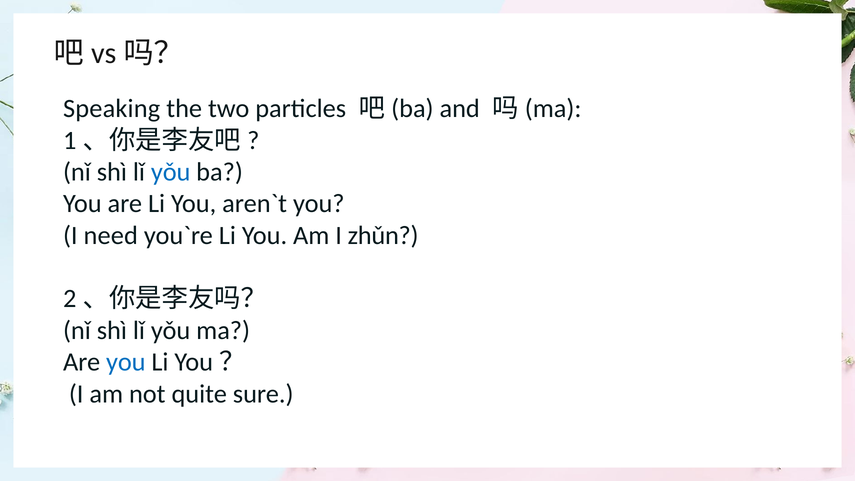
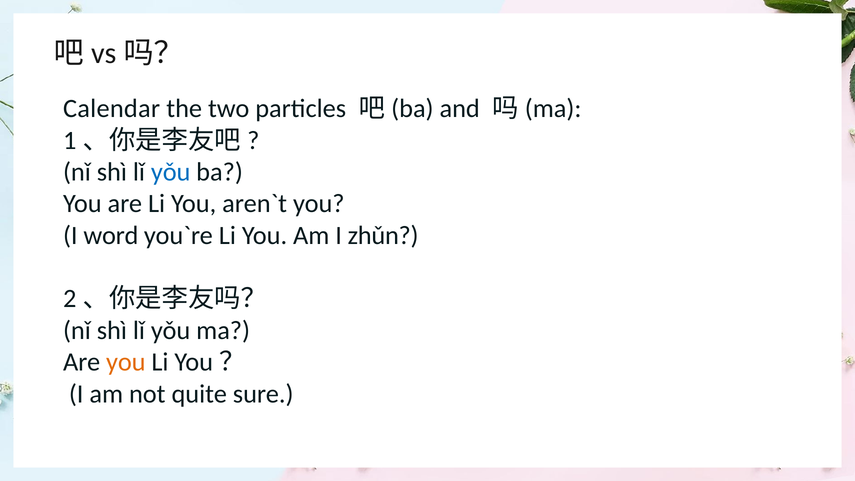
Speaking: Speaking -> Calendar (112, 109)
need: need -> word (111, 235)
you colour: blue -> orange (126, 362)
